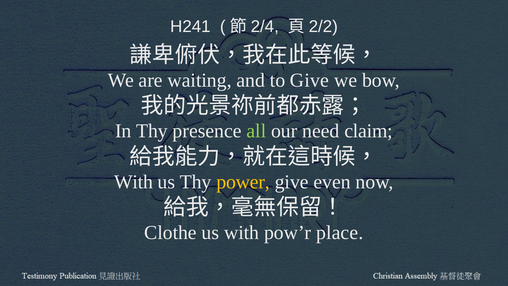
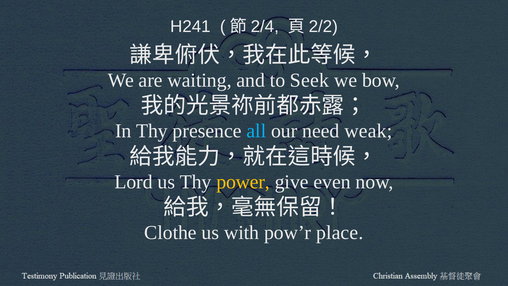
to Give: Give -> Seek (309, 80)
all colour: light green -> light blue (256, 131)
claim: claim -> weak (368, 131)
With: With -> Lord (134, 182)
